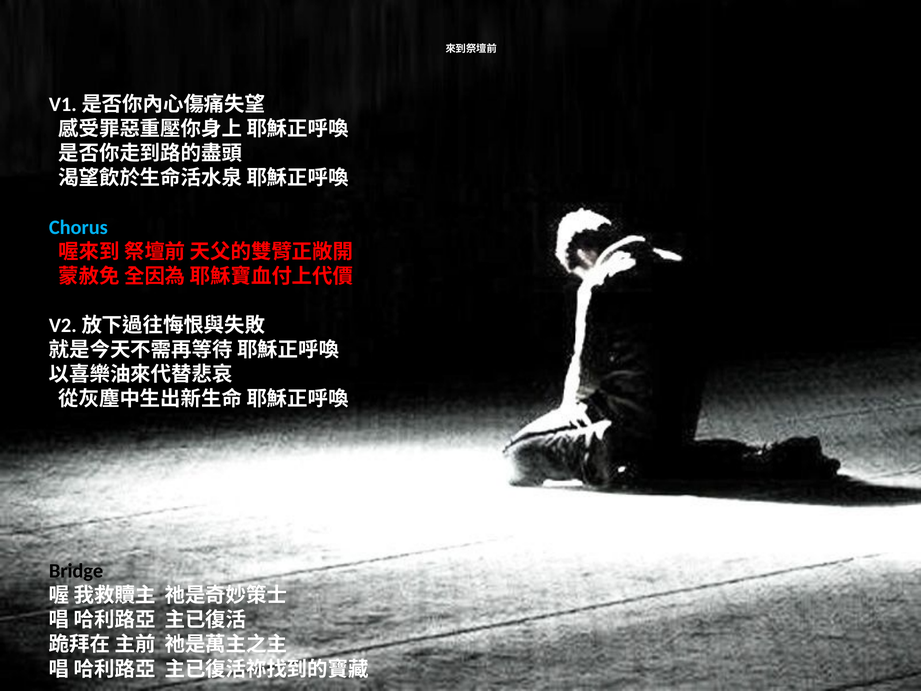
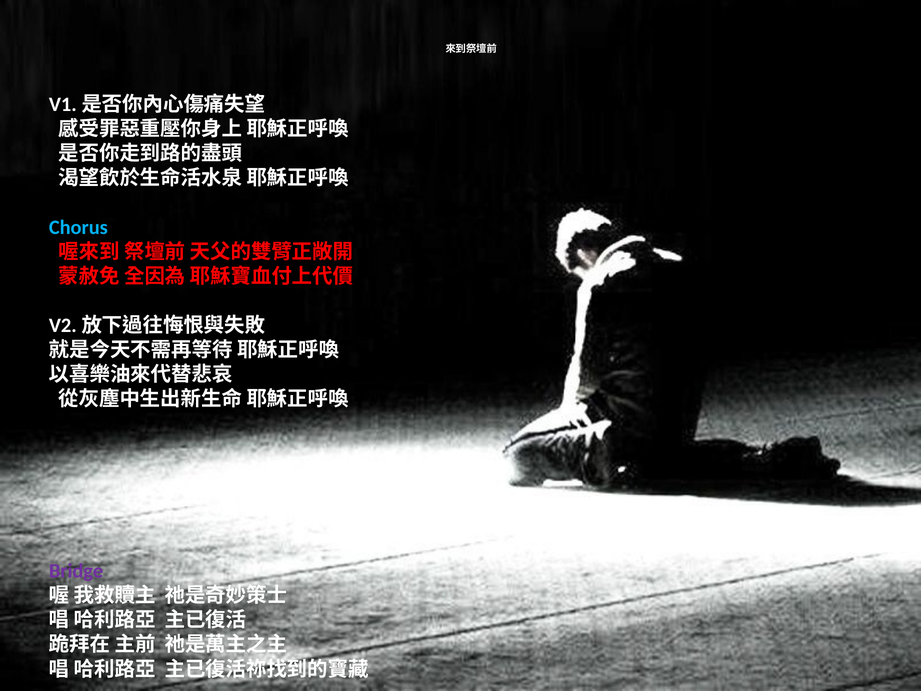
Bridge colour: black -> purple (76, 571)
